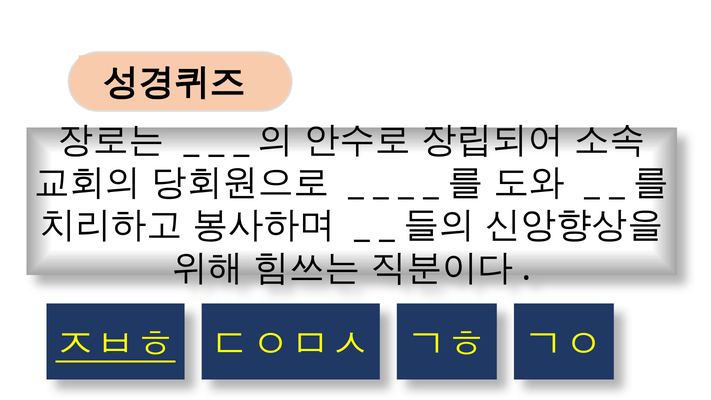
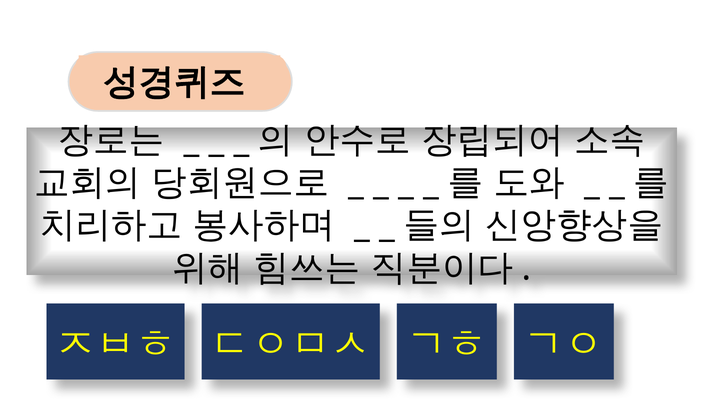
ㅈㅂㅎ underline: present -> none (116, 344)
